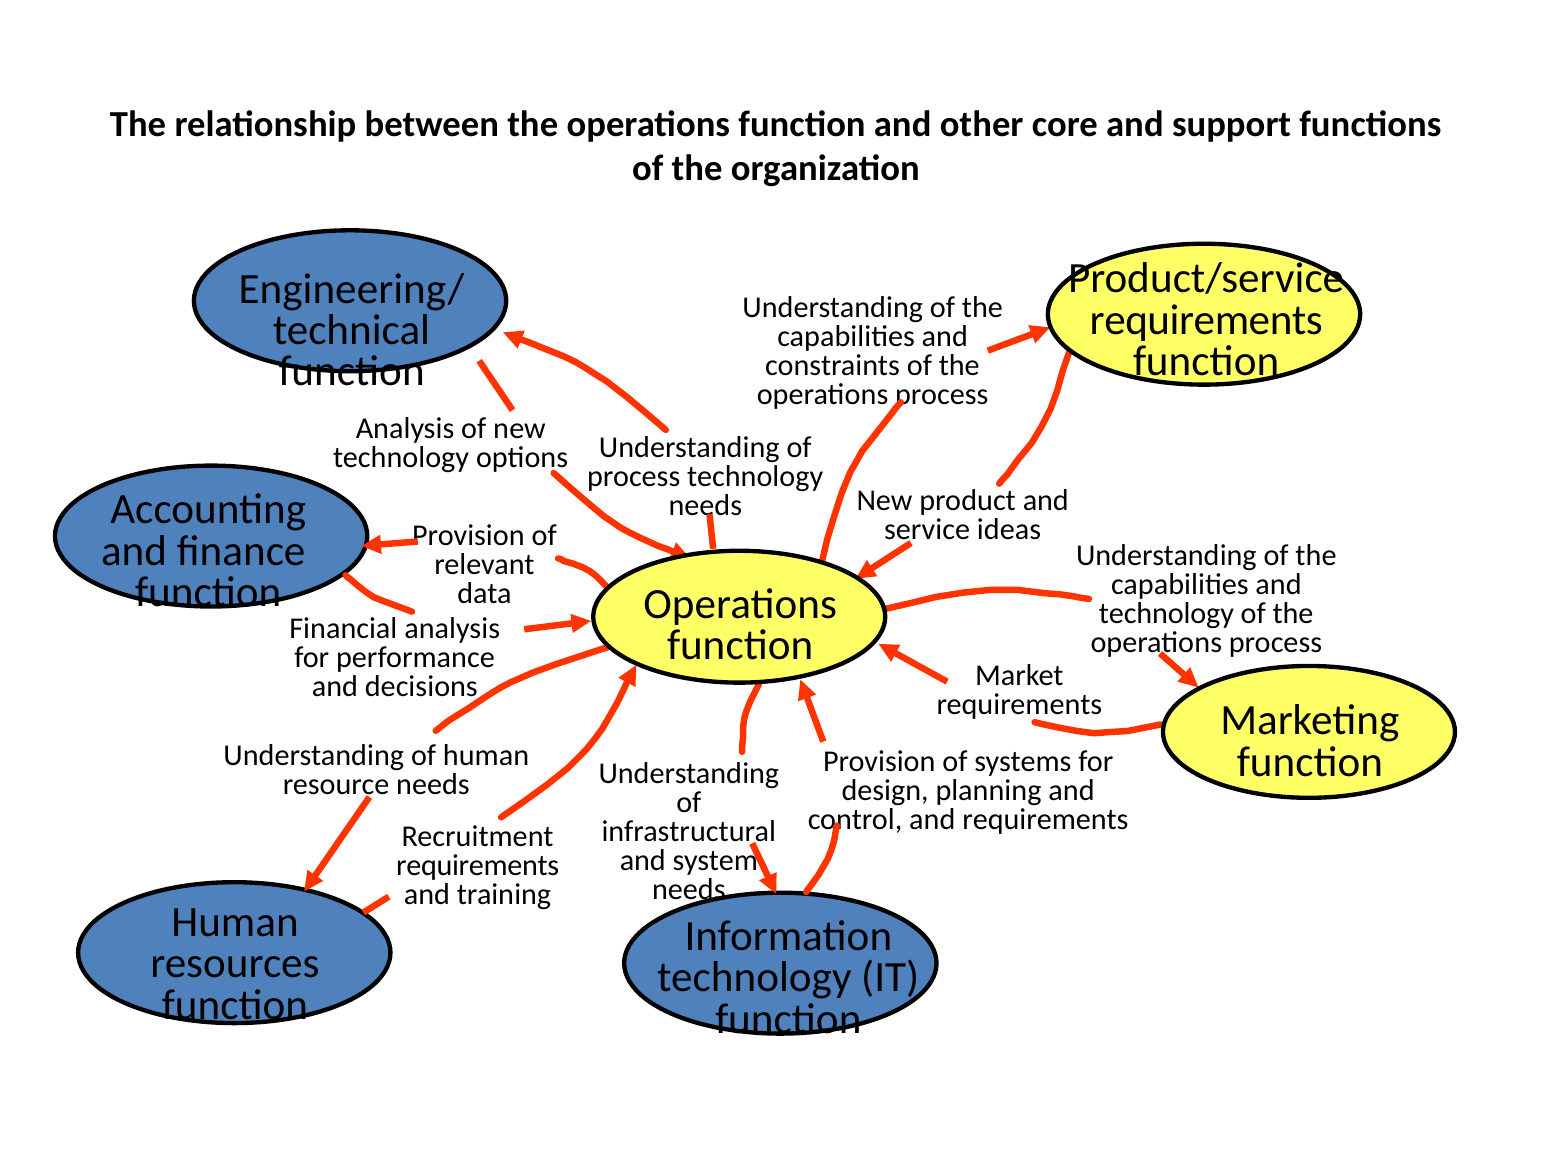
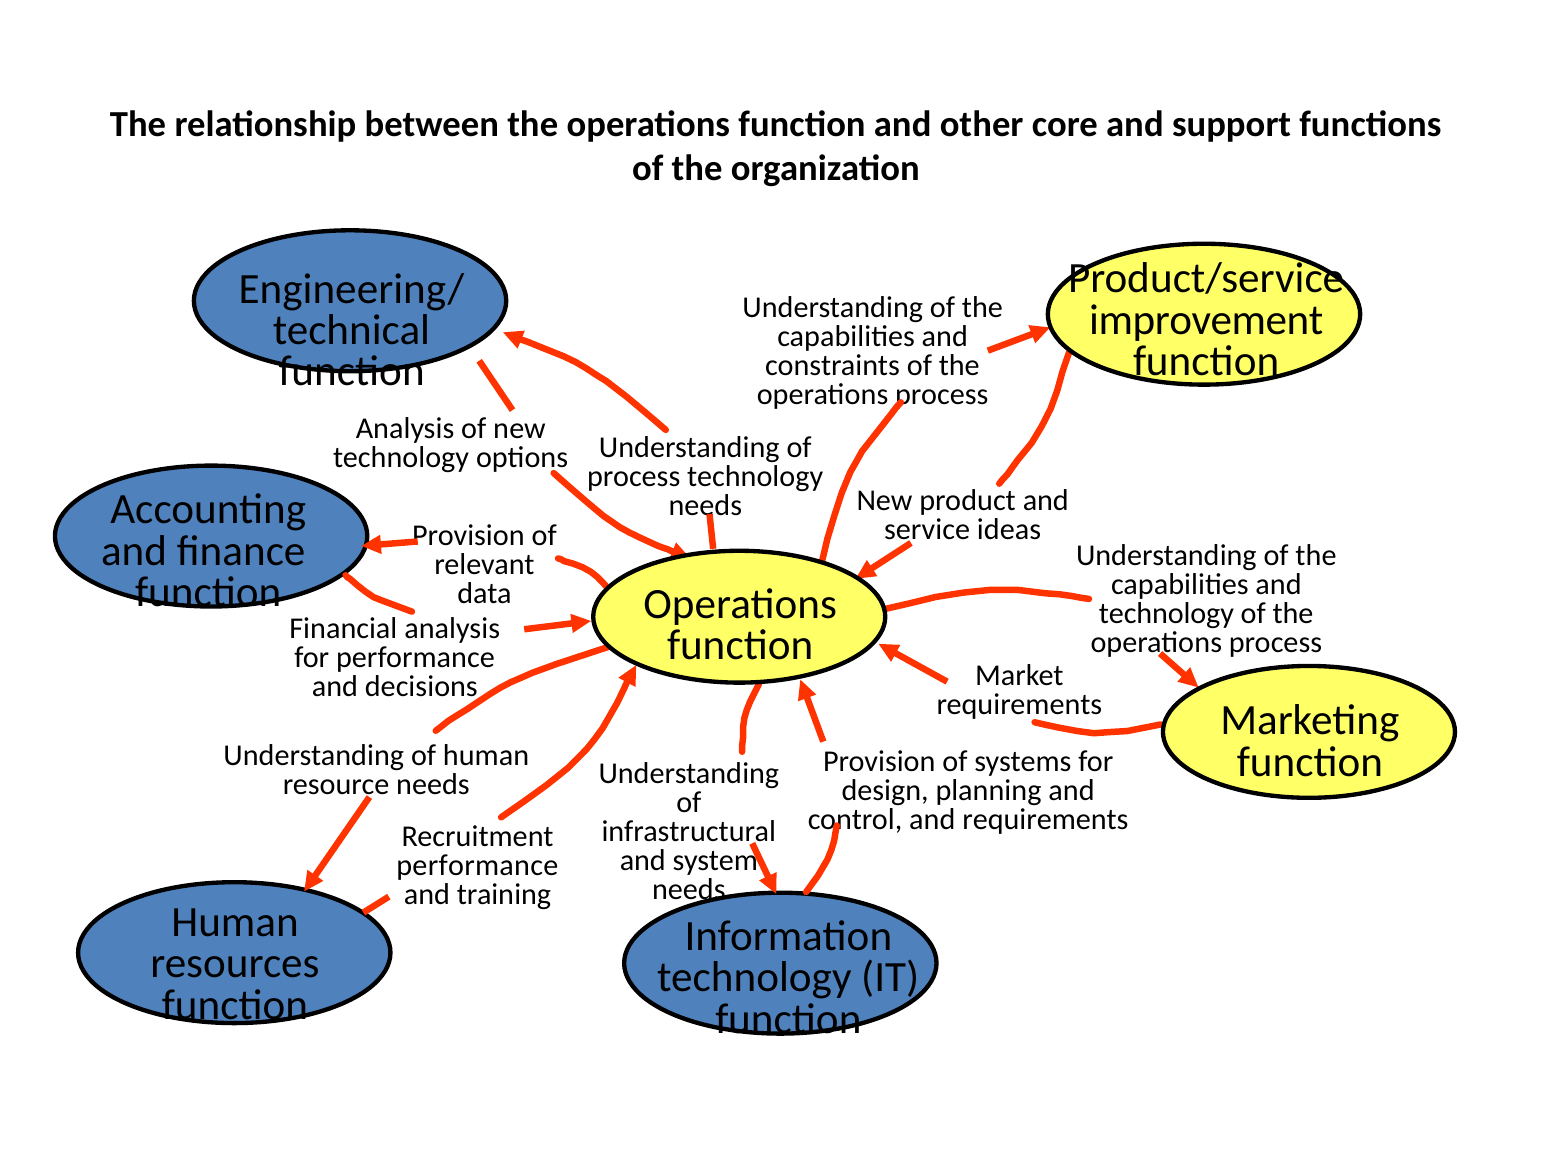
requirements: requirements -> improvement (1206, 320)
requirements: requirements -> performance (477, 865)
